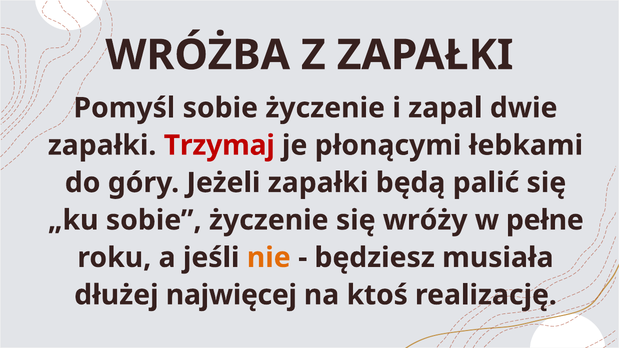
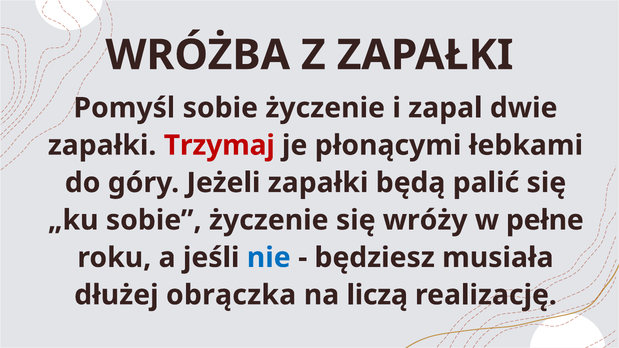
nie colour: orange -> blue (269, 258)
najwięcej: najwięcej -> obrączka (231, 295)
ktoś: ktoś -> liczą (377, 295)
